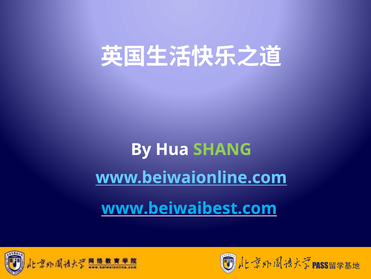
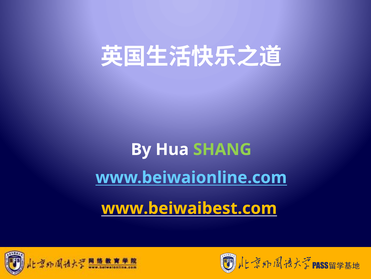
www.beiwaibest.com colour: light blue -> yellow (189, 208)
